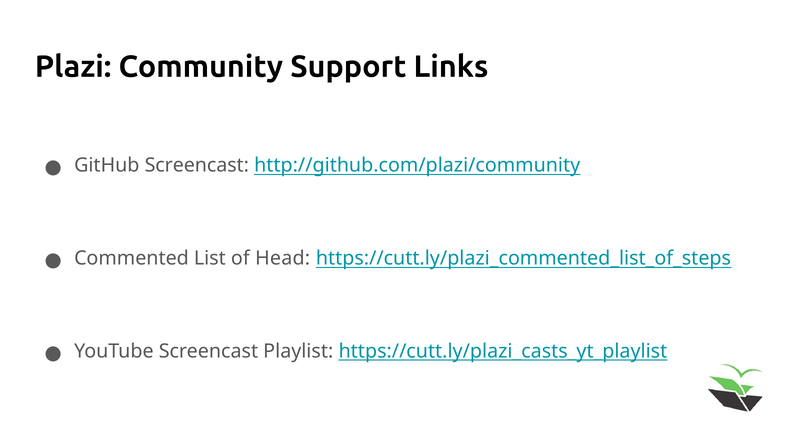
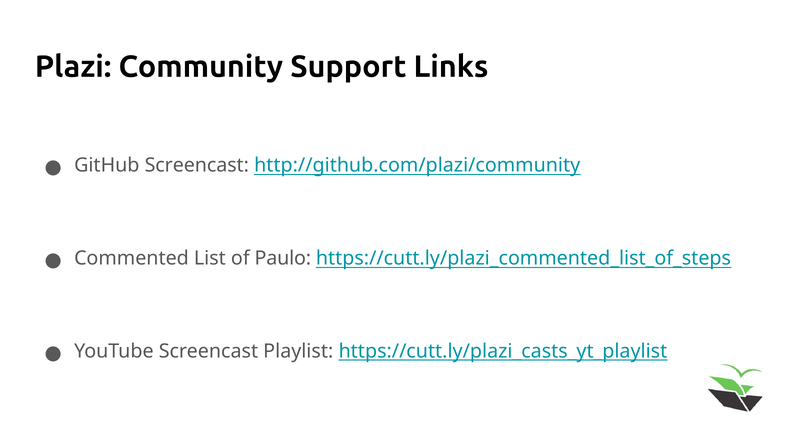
Head: Head -> Paulo (283, 259)
